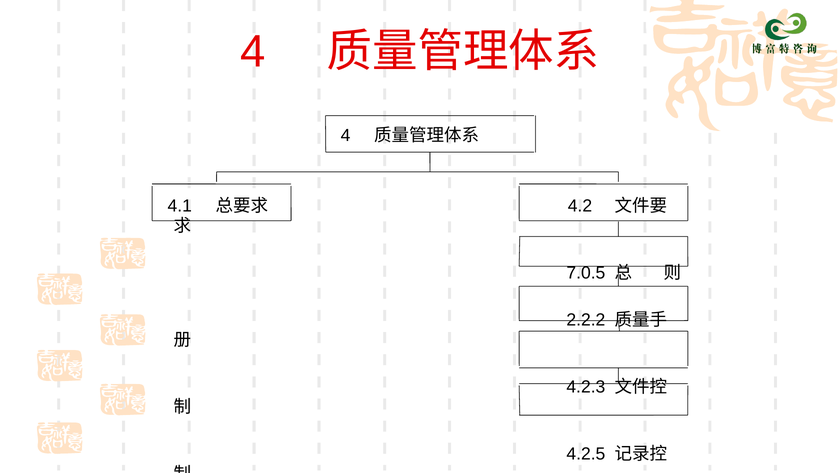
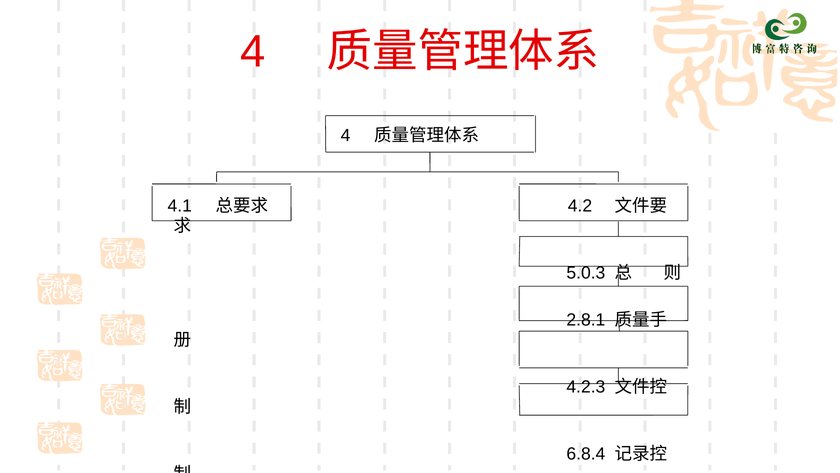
7.0.5: 7.0.5 -> 5.0.3 (586, 273)
2.2.2: 2.2.2 -> 2.8.1 (586, 320)
4.2.5: 4.2.5 -> 6.8.4 (586, 453)
